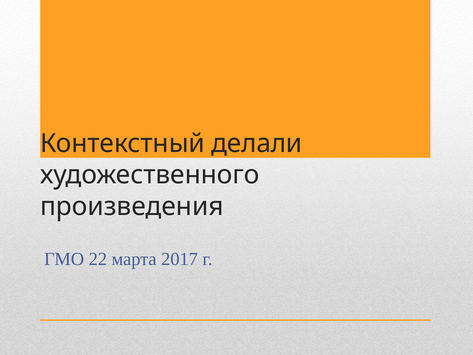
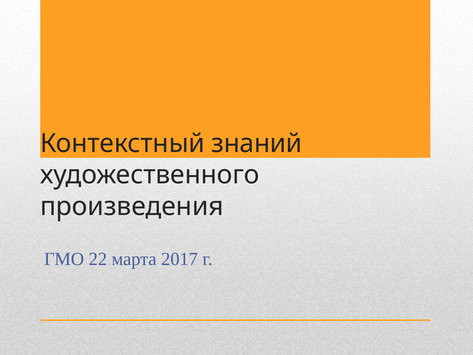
делали: делали -> знаний (257, 143)
